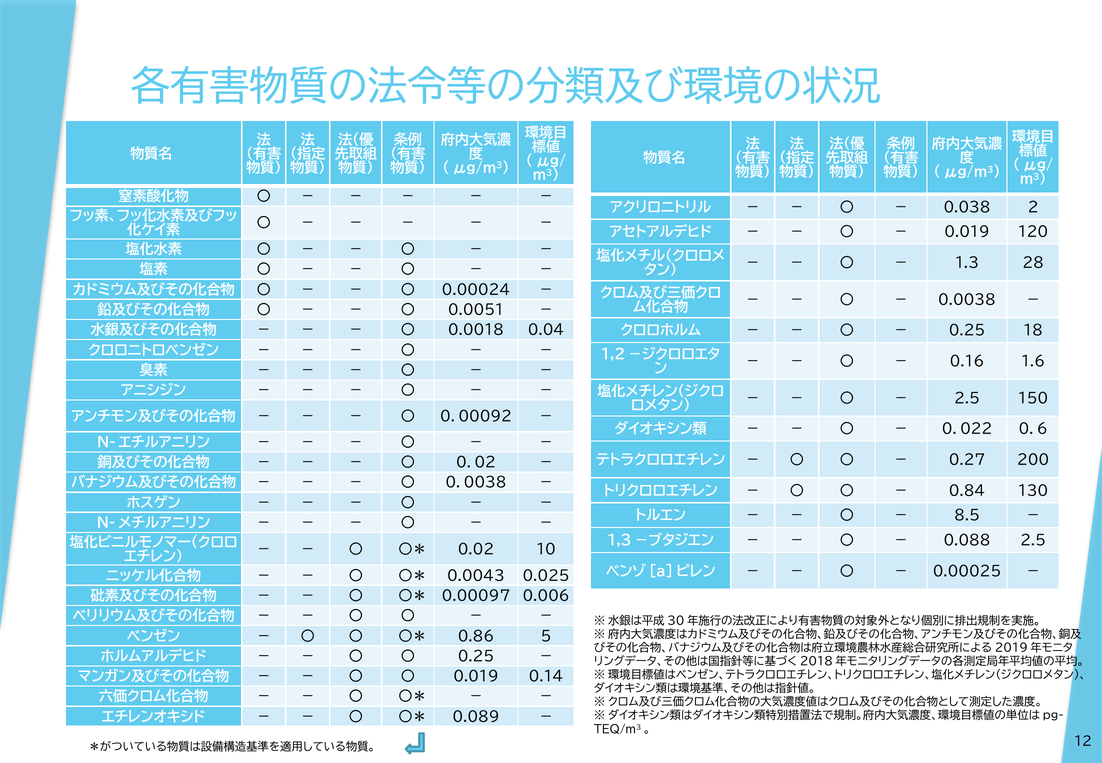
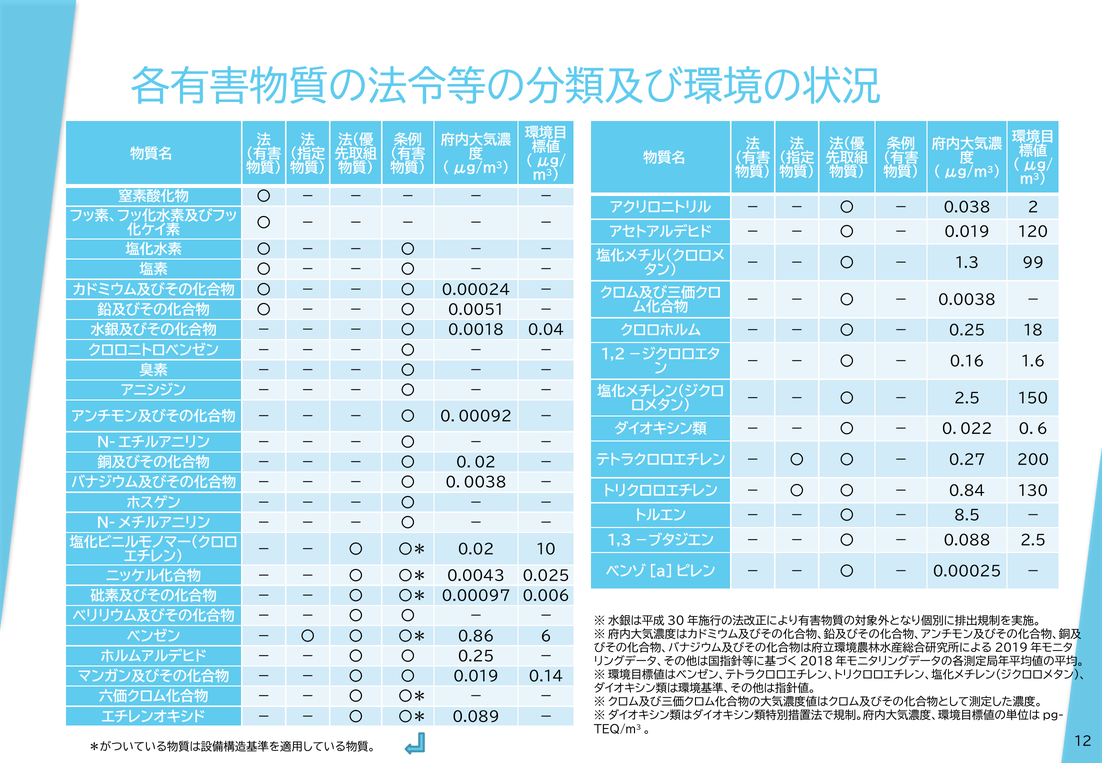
28: 28 -> 99 (1033, 263)
5: 5 -> 6 (546, 636)
